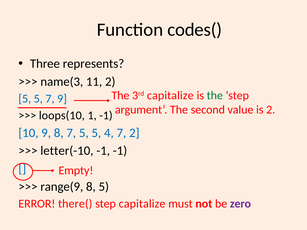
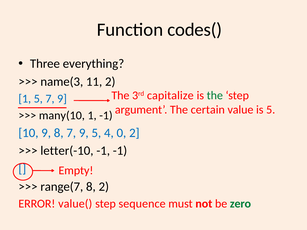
represents: represents -> everything (93, 64)
5: 5 -> 1 (25, 99)
second: second -> certain (208, 110)
is 2: 2 -> 5 (271, 110)
loops(10: loops(10 -> many(10 (62, 116)
8 7 5: 5 -> 9 (84, 133)
4 7: 7 -> 0 (121, 133)
range(9: range(9 -> range(7 (62, 187)
8 5: 5 -> 2 (104, 187)
there(: there( -> value( (75, 204)
step capitalize: capitalize -> sequence (142, 204)
zero colour: purple -> green (240, 204)
